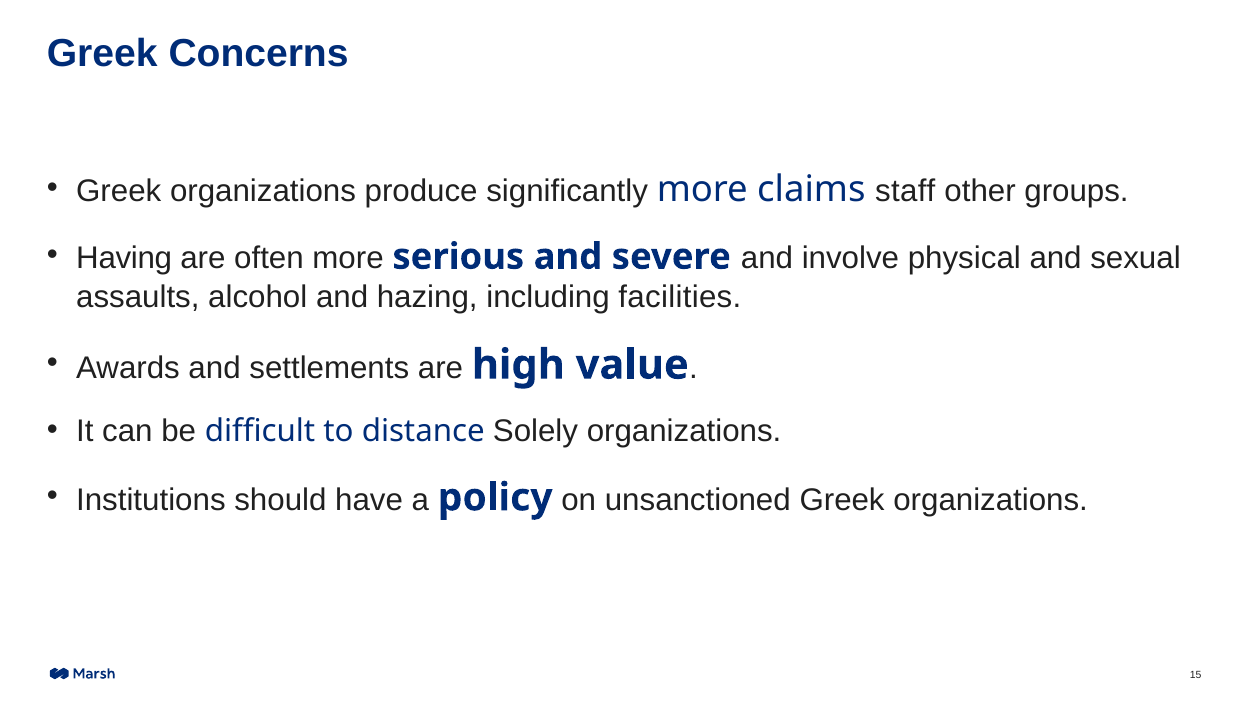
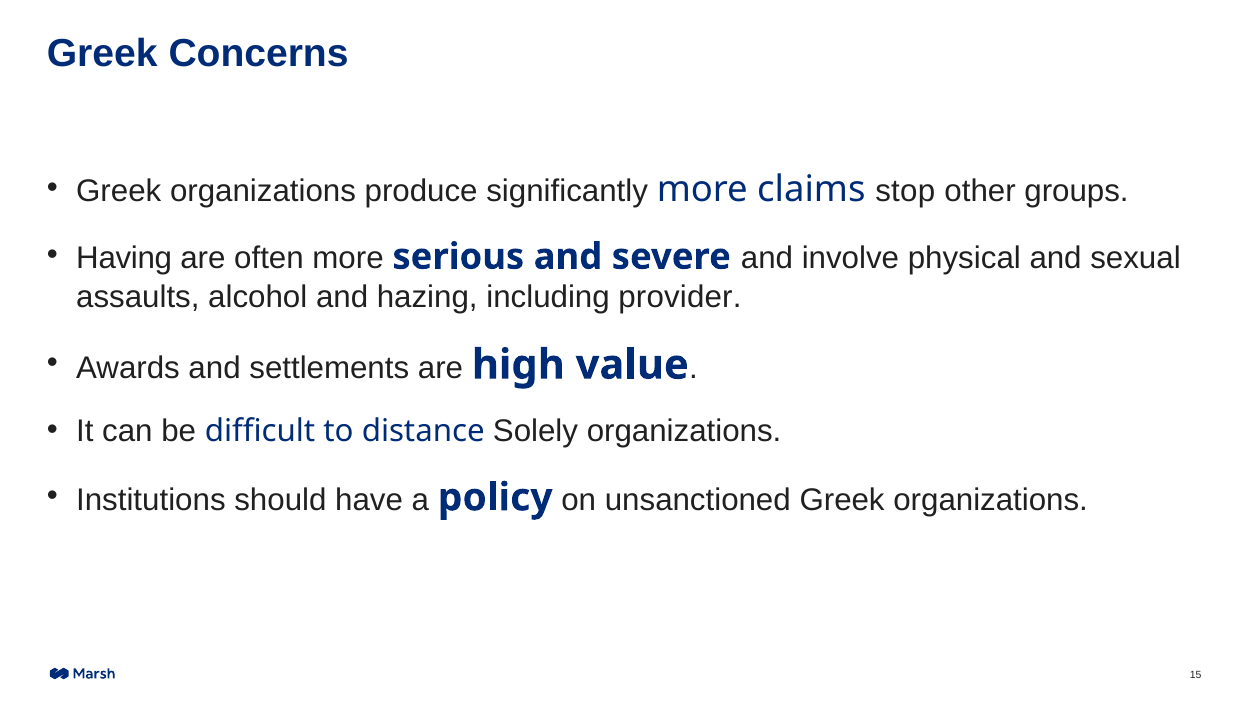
staff: staff -> stop (905, 191)
facilities: facilities -> provider (680, 297)
